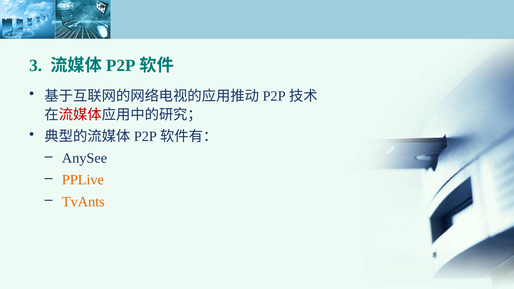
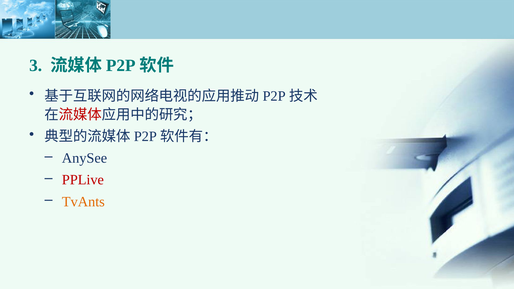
PPLive colour: orange -> red (83, 180)
